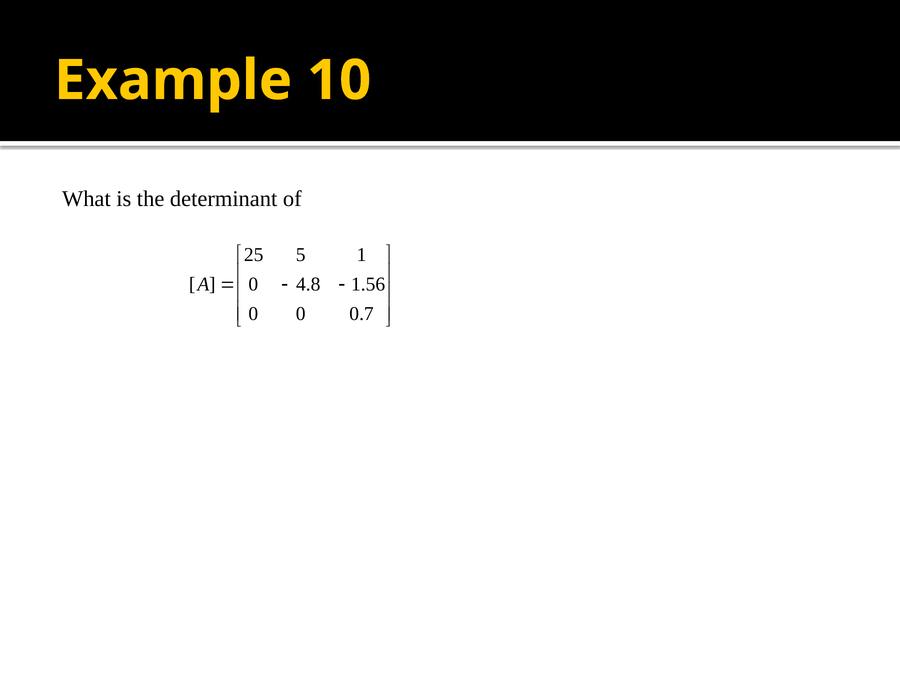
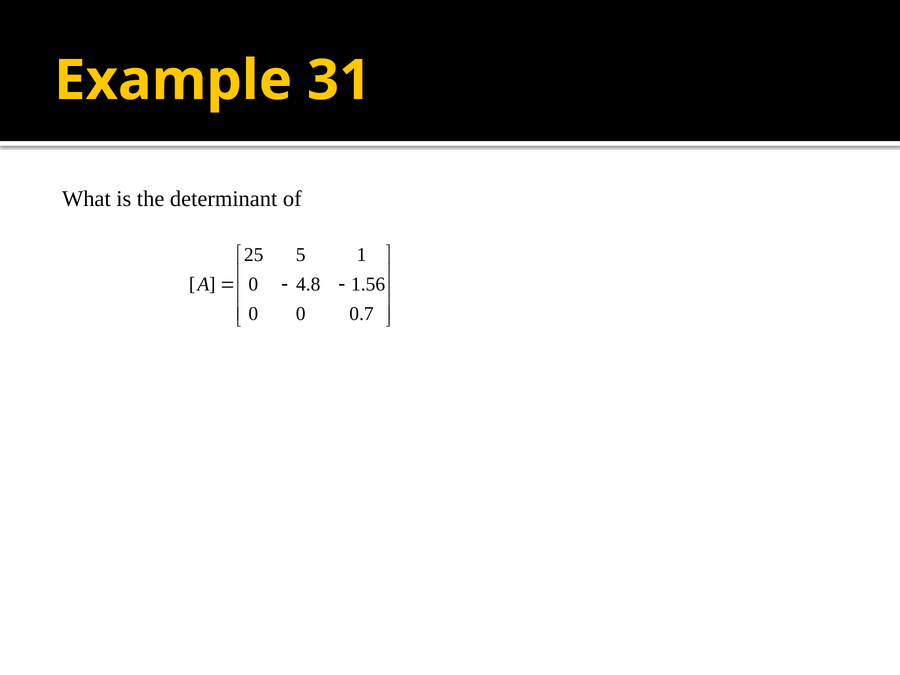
10: 10 -> 31 (339, 81)
